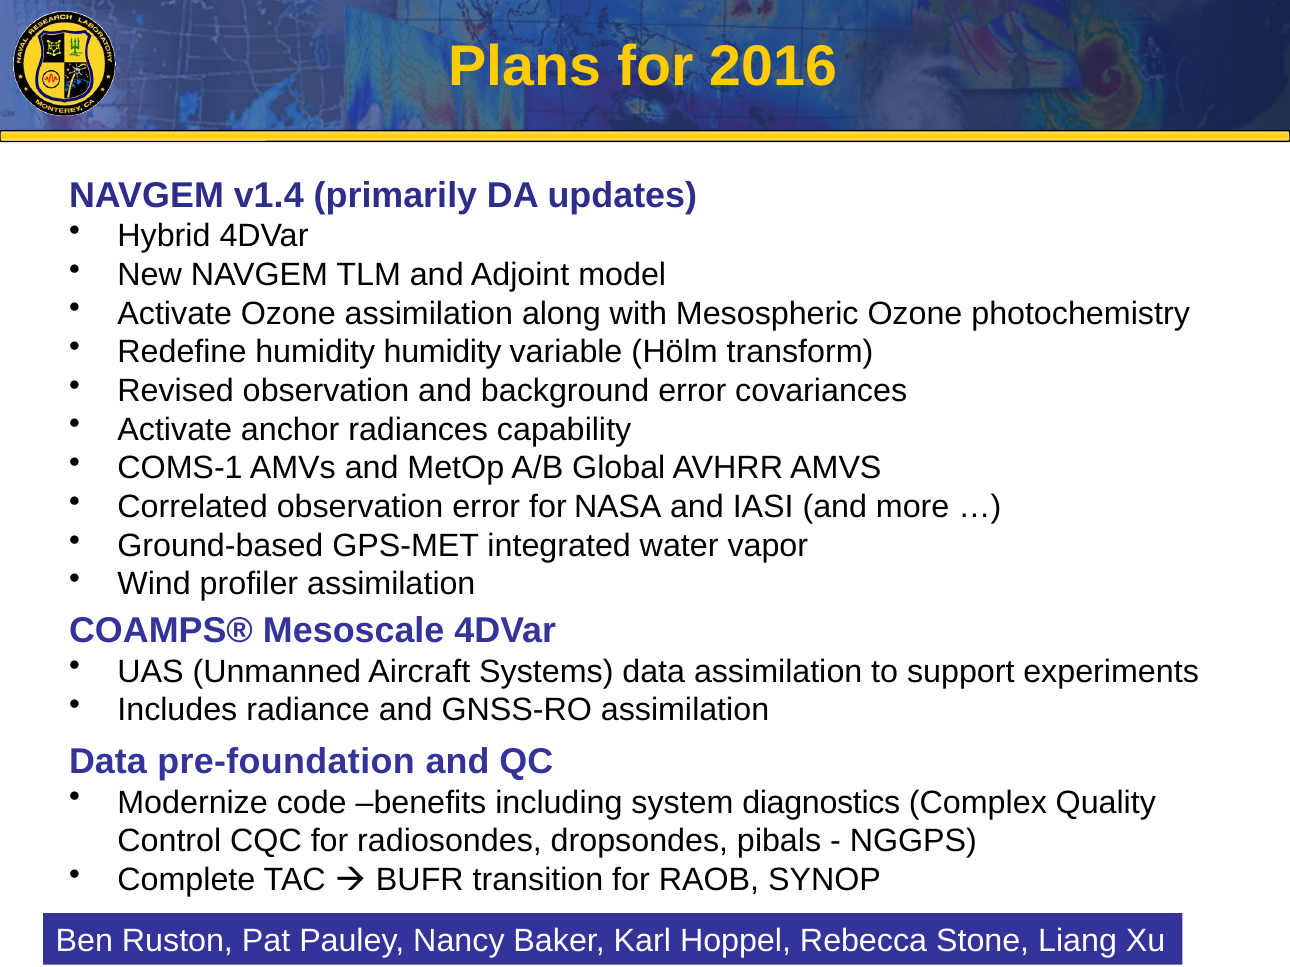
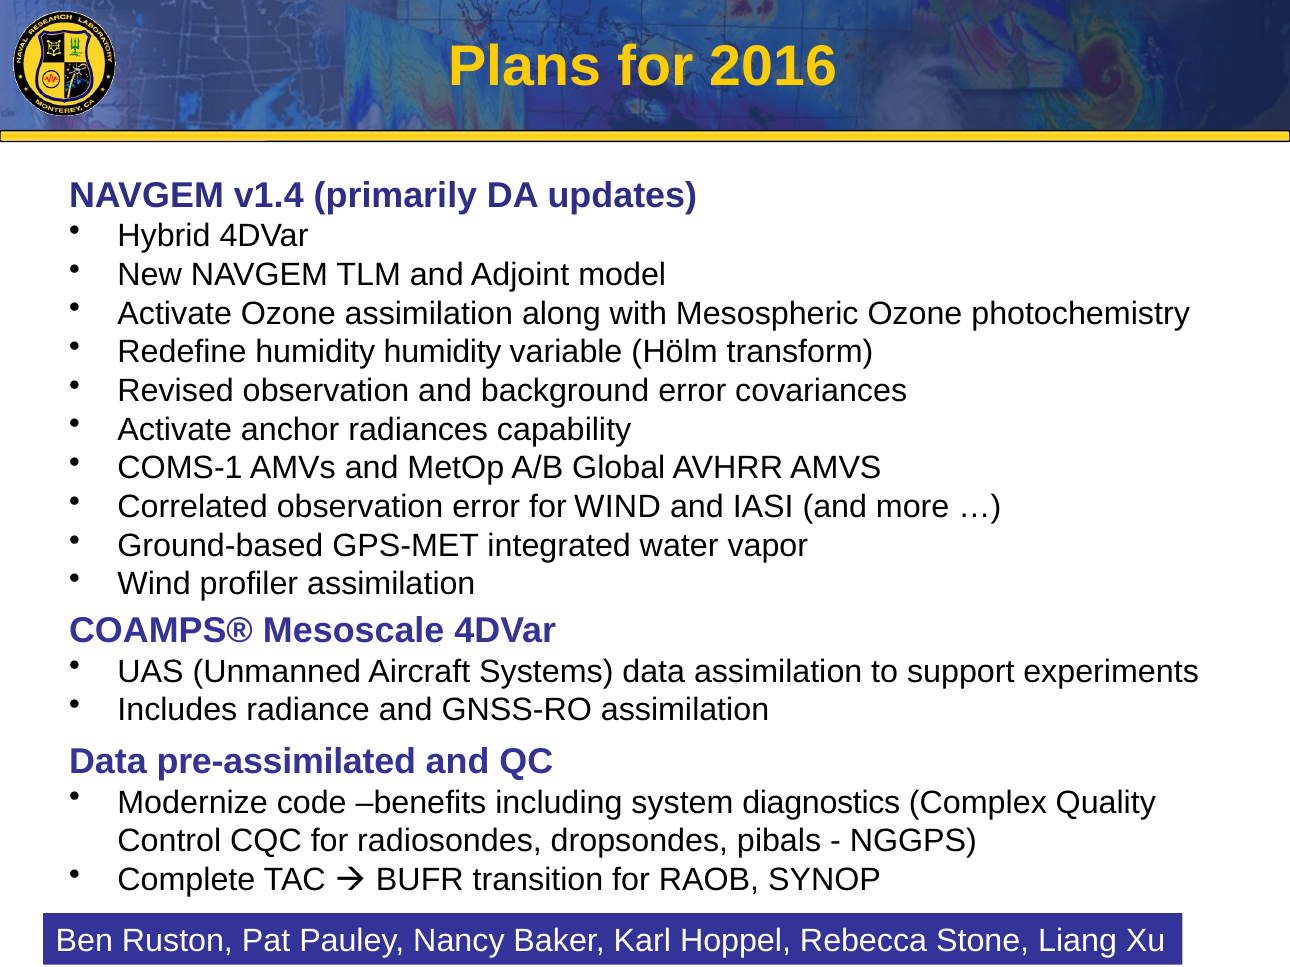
for NASA: NASA -> WIND (617, 507)
pre-foundation: pre-foundation -> pre-assimilated (286, 762)
